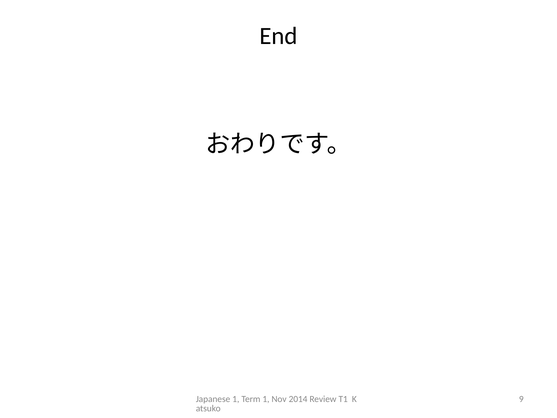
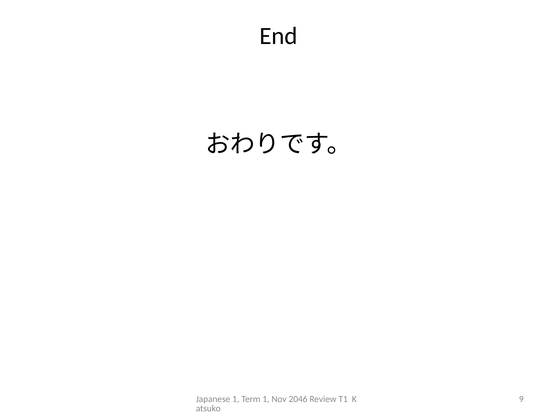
2014: 2014 -> 2046 (298, 399)
